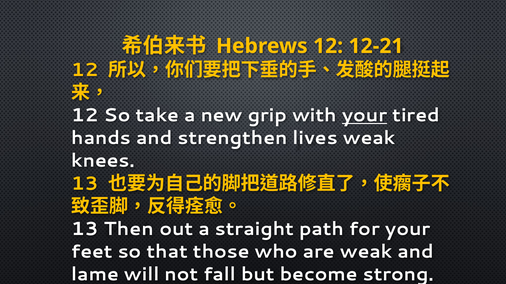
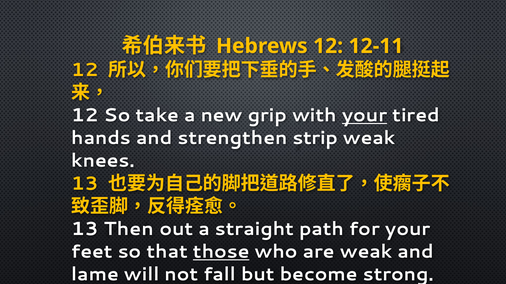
12-21: 12-21 -> 12-11 (376, 46)
lives: lives -> strip (315, 138)
those underline: none -> present (221, 252)
